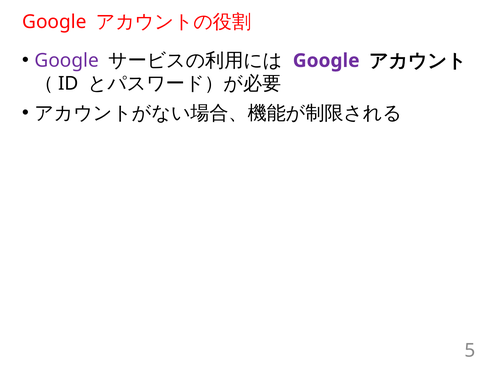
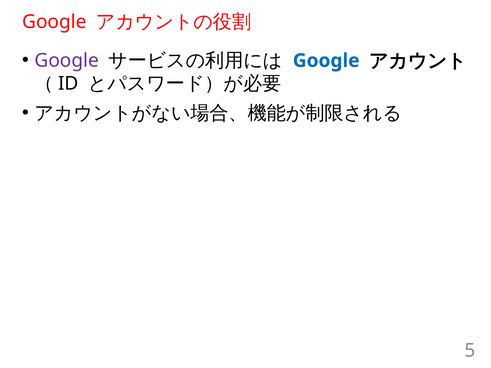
Google colour: purple -> blue (326, 61)
